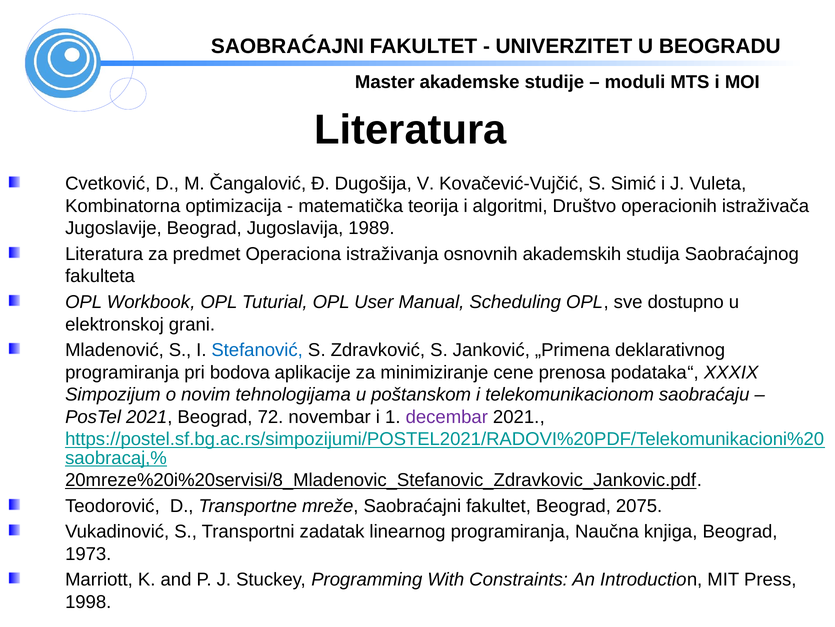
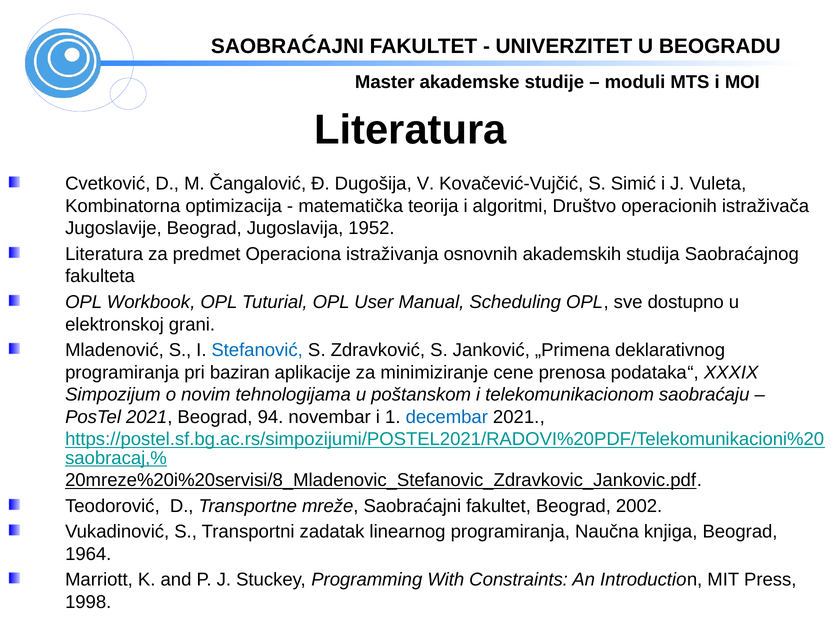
1989: 1989 -> 1952 (371, 228)
bodova: bodova -> baziran (240, 372)
72: 72 -> 94 (271, 417)
decembar colour: purple -> blue (447, 417)
2075: 2075 -> 2002 (639, 505)
1973: 1973 -> 1964 (88, 553)
